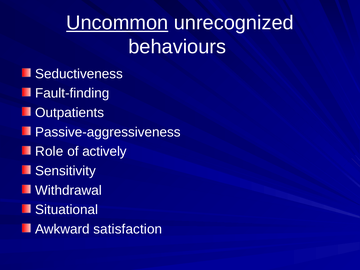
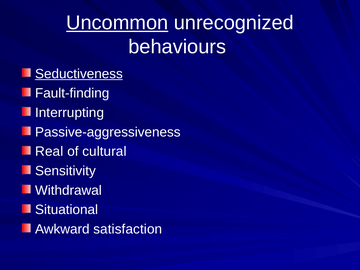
Seductiveness underline: none -> present (79, 74)
Outpatients: Outpatients -> Interrupting (70, 113)
Role: Role -> Real (49, 152)
actively: actively -> cultural (104, 152)
